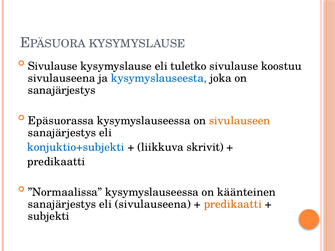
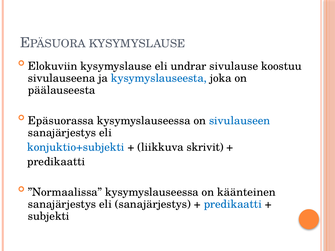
Sivulause: Sivulause -> Elokuviin (53, 66)
tuletko: tuletko -> undrar (188, 66)
sanajärjestys: sanajärjestys -> päälauseesta (62, 90)
sivulauseen colour: orange -> blue (240, 121)
eli sivulauseena: sivulauseena -> sanajärjestys (153, 204)
predikaatti colour: orange -> blue (233, 204)
